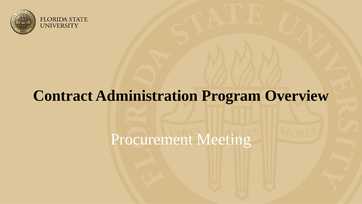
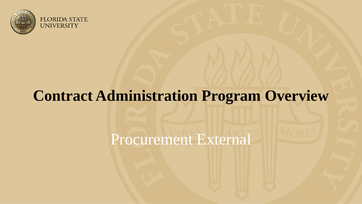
Meeting: Meeting -> External (224, 139)
